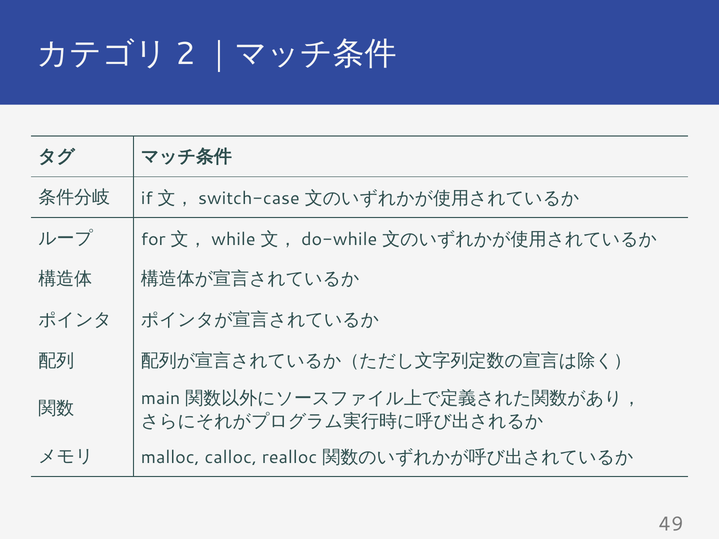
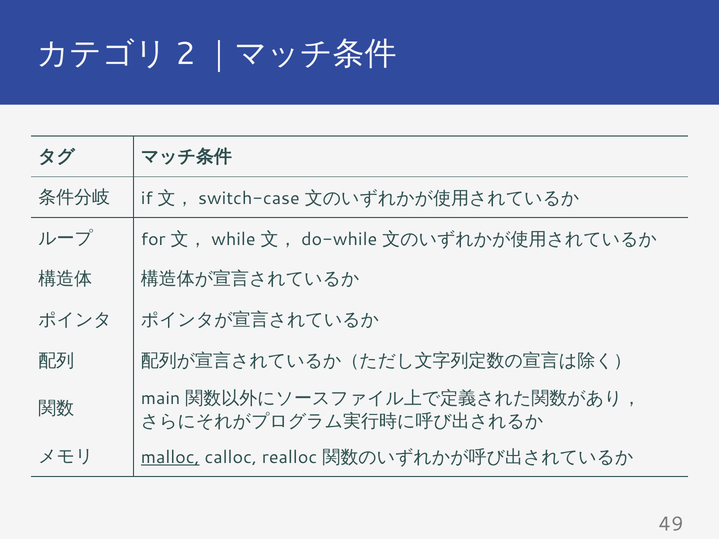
malloc underline: none -> present (170, 457)
